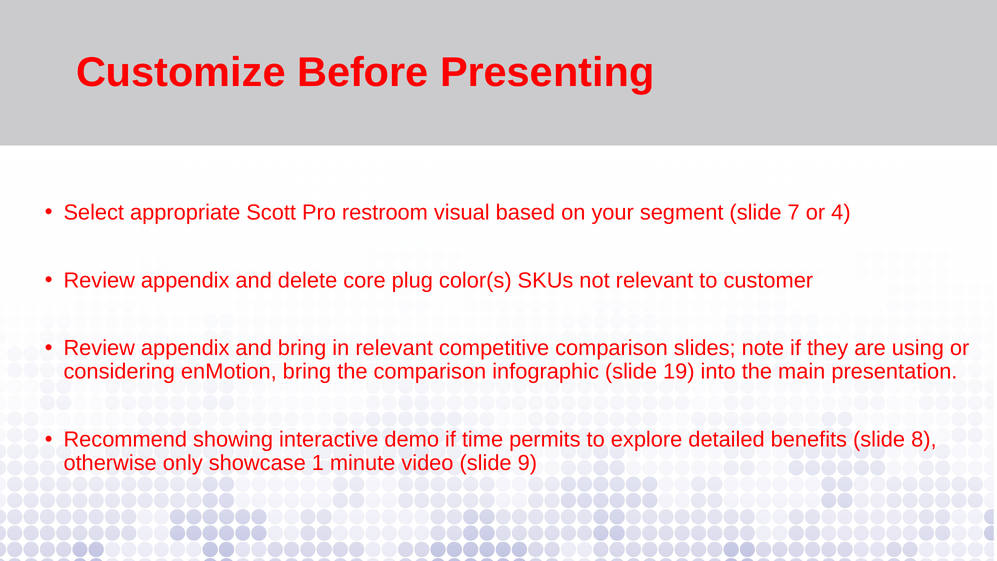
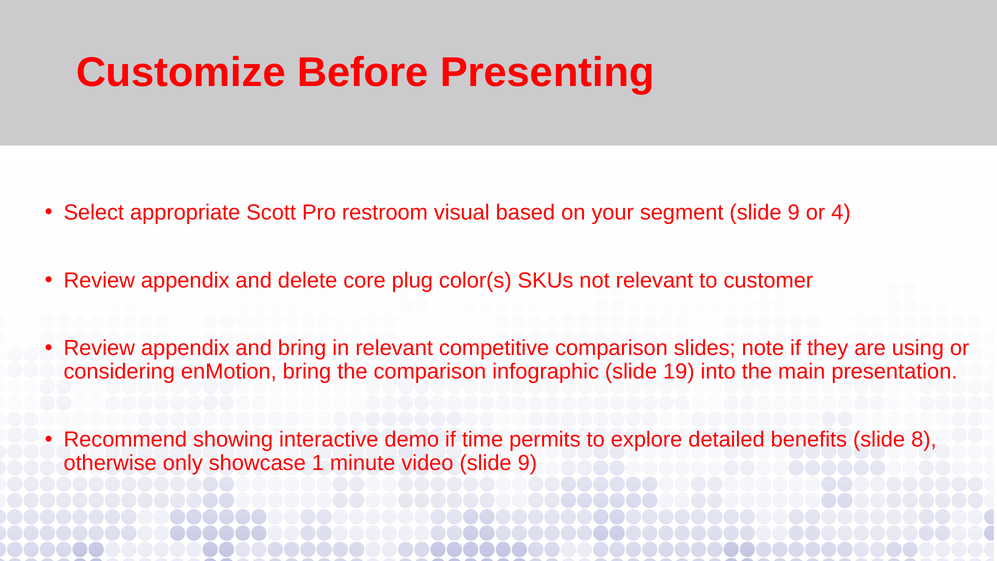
segment slide 7: 7 -> 9 (794, 212)
